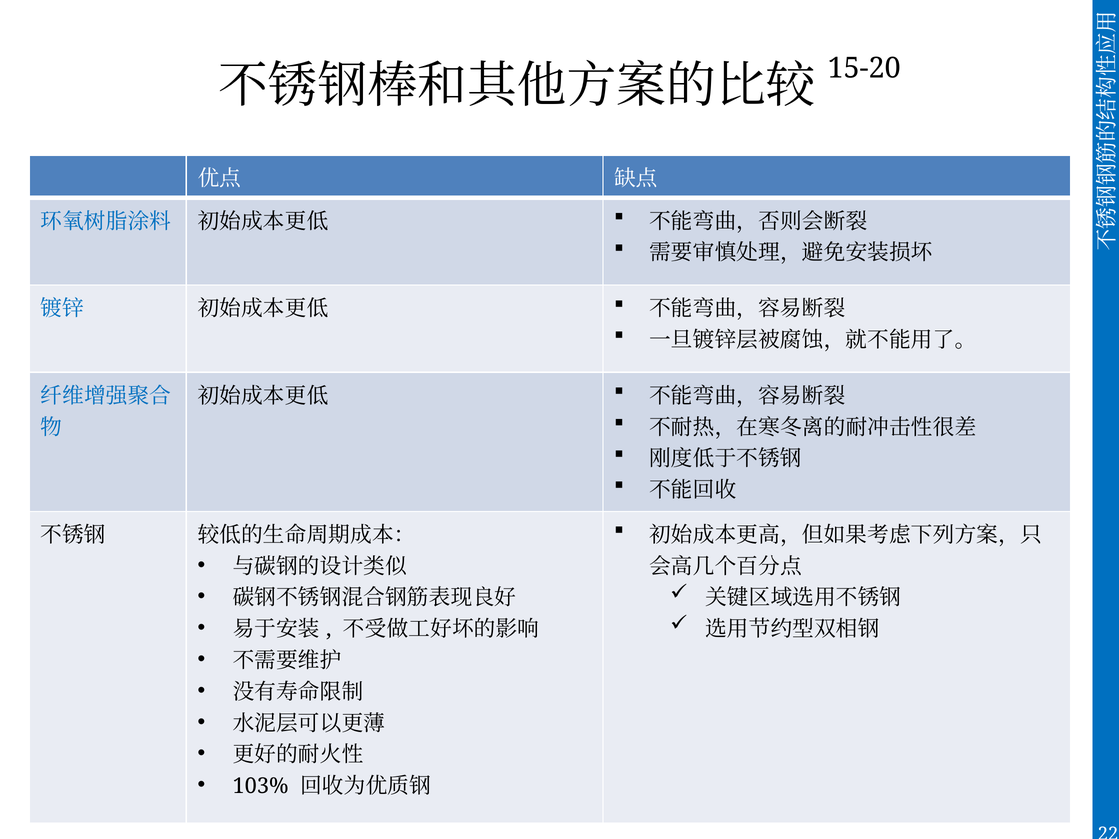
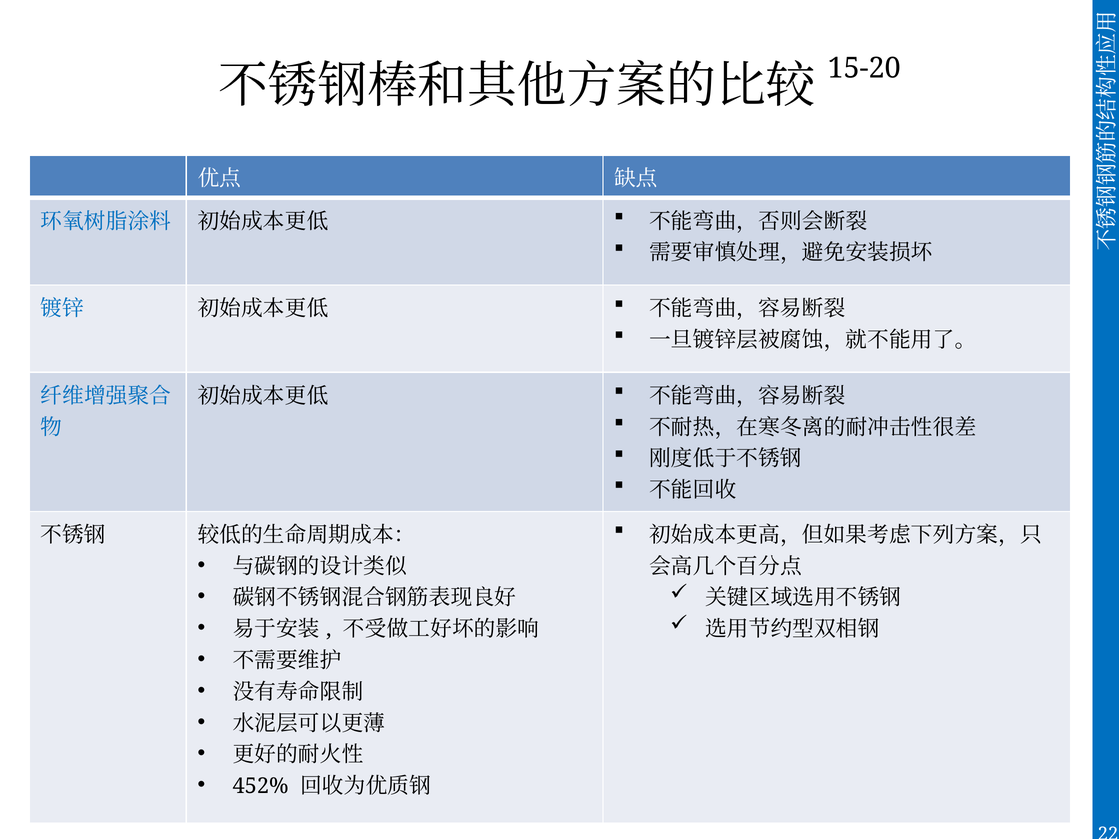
103%: 103% -> 452% (261, 786)
